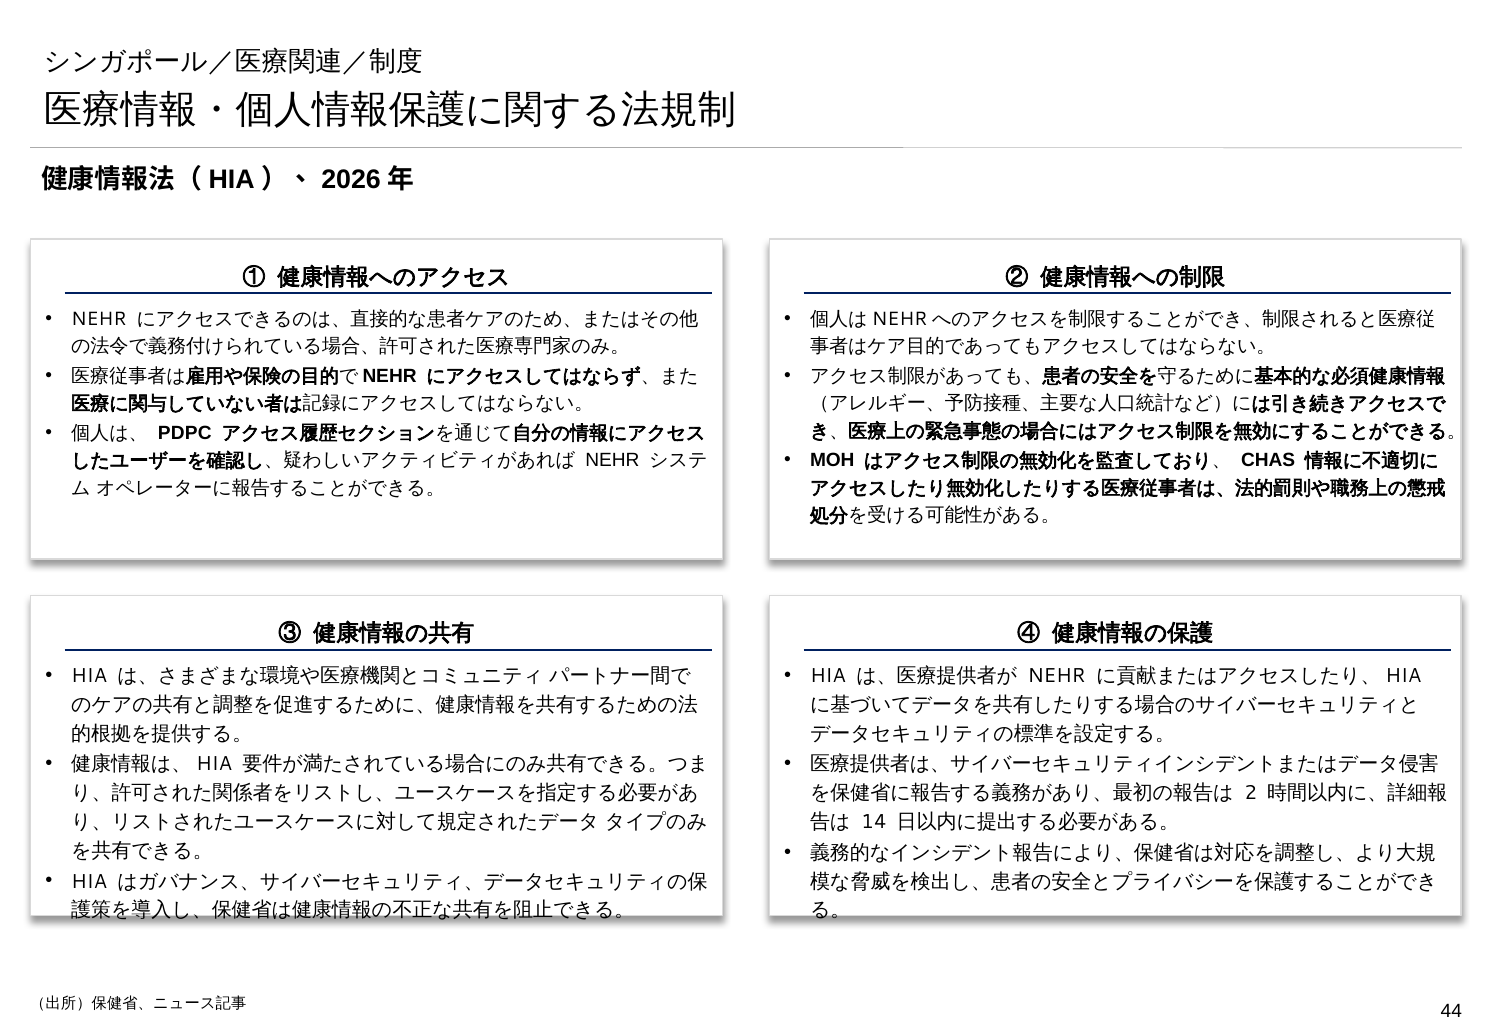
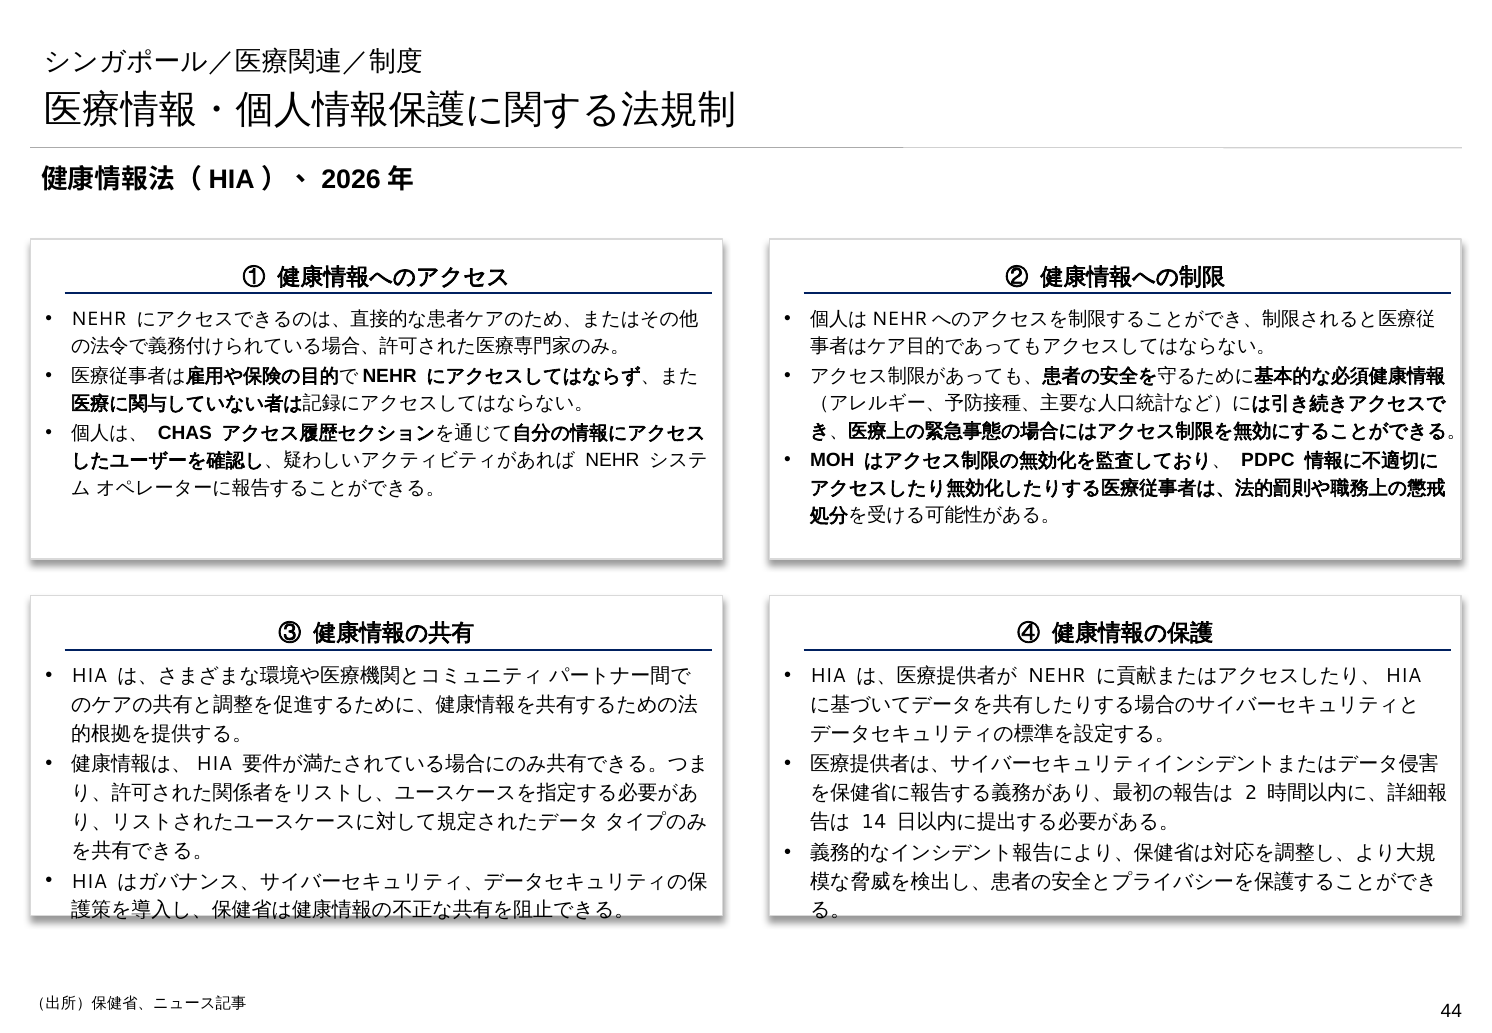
PDPC: PDPC -> CHAS (185, 433)
CHAS: CHAS -> PDPC (1268, 460)
